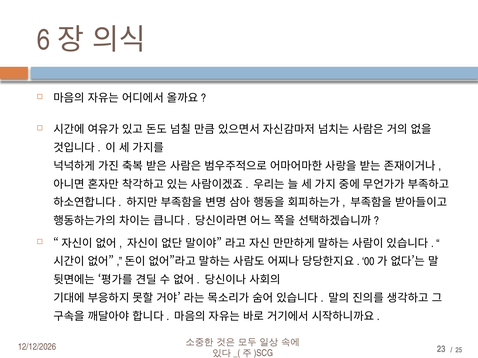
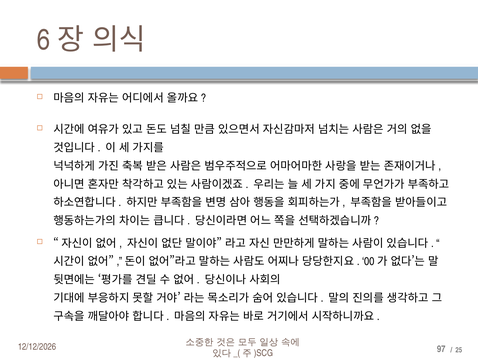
23: 23 -> 97 (441, 350)
